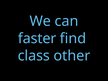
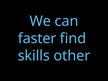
class: class -> skills (34, 56)
